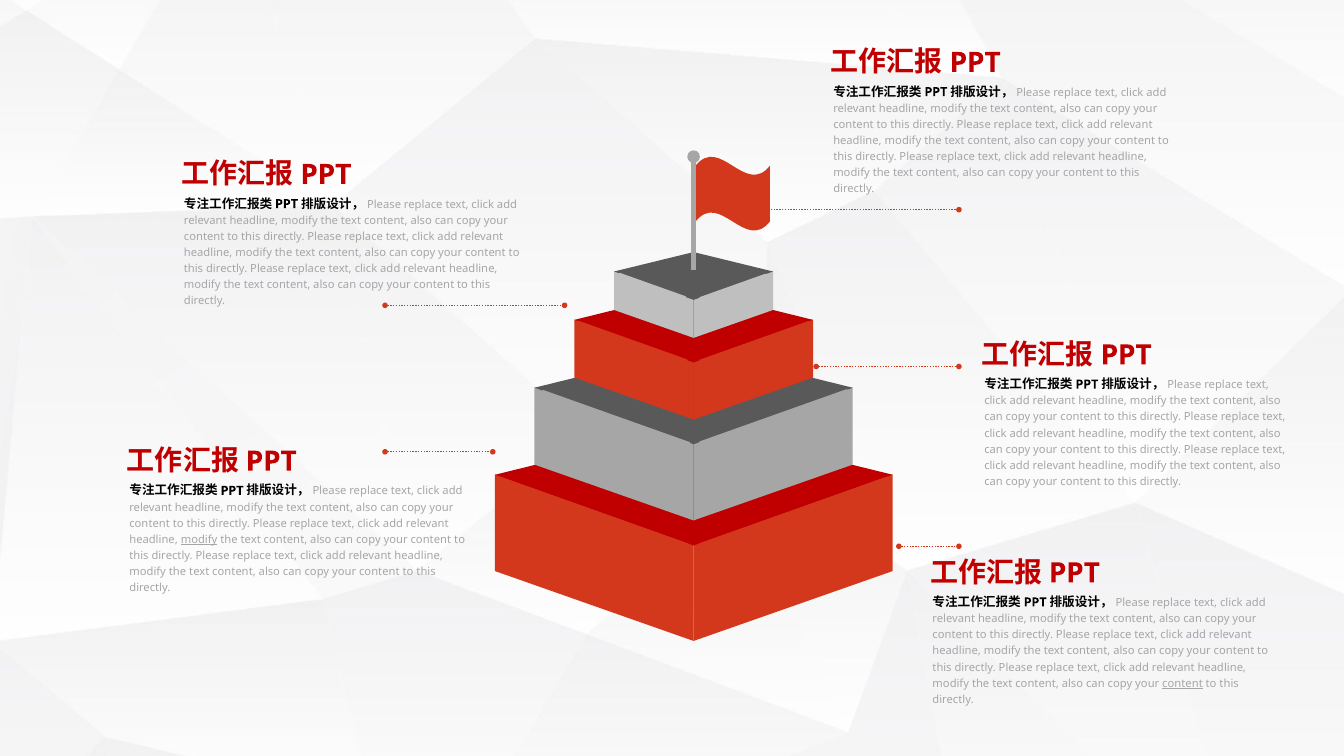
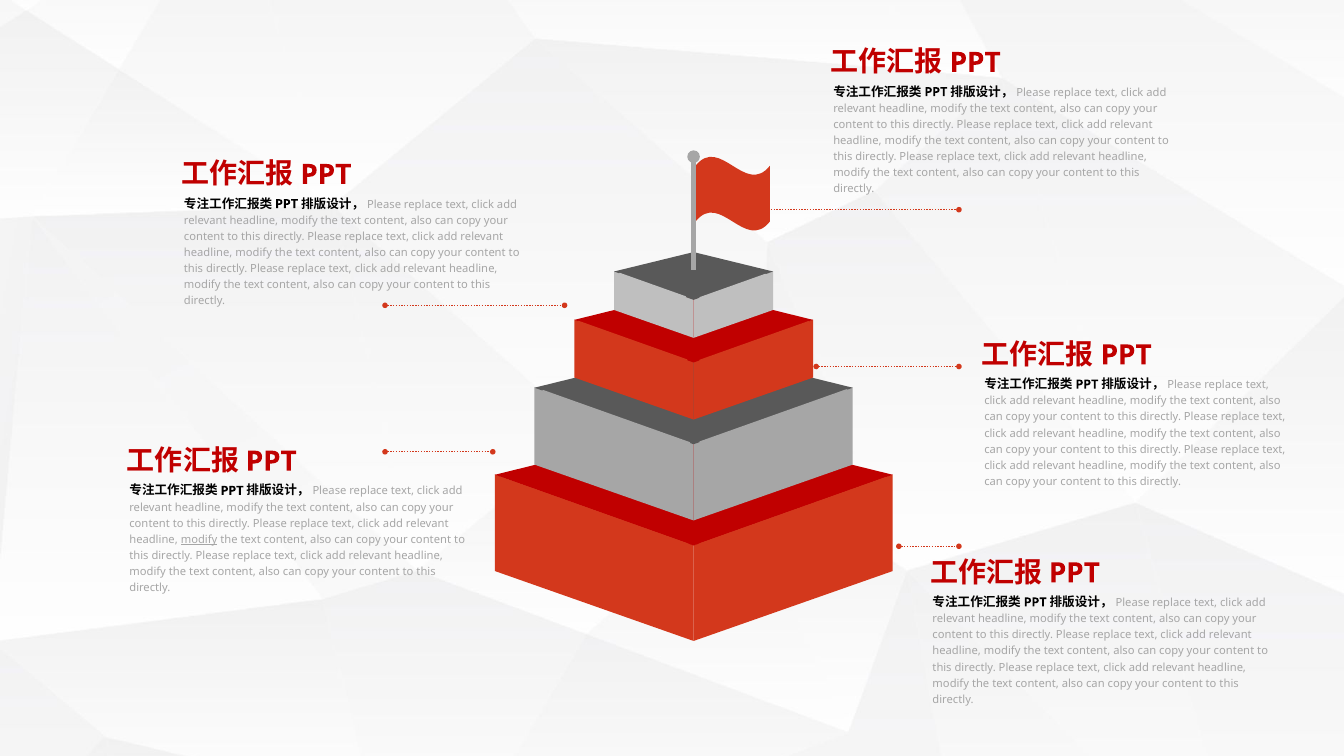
content underline: present -> none (1183, 683)
